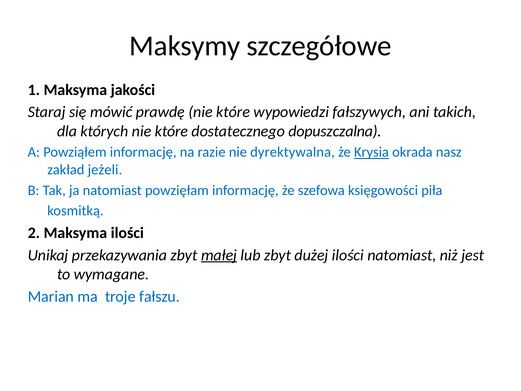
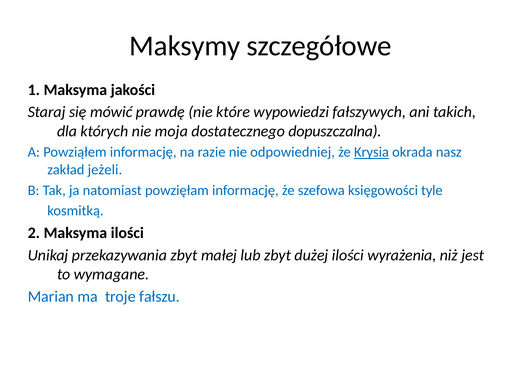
których nie które: które -> moja (171, 131)
dyrektywalna: dyrektywalna -> odpowiedniej (293, 152)
piła: piła -> tyle (432, 190)
małej underline: present -> none (219, 255)
ilości natomiast: natomiast -> wyrażenia (402, 255)
